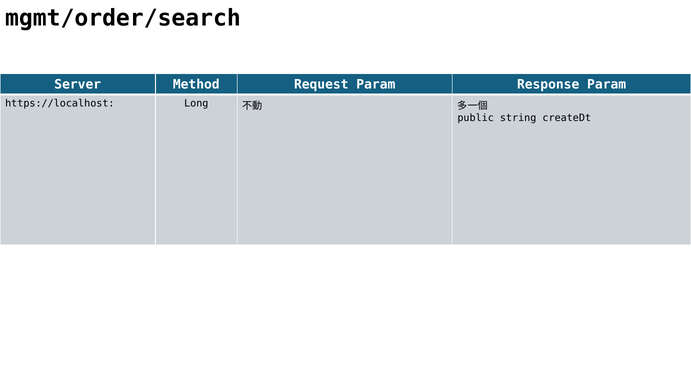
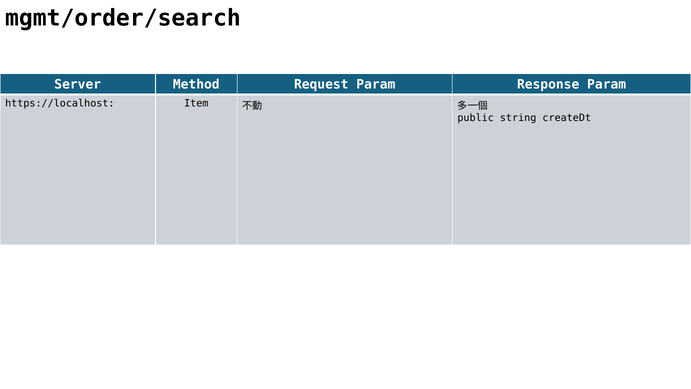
Long: Long -> Item (196, 103)
